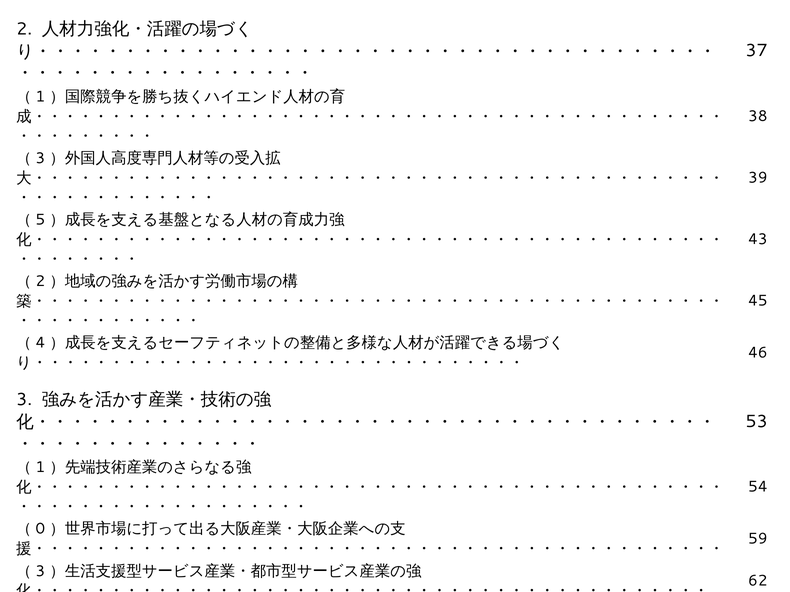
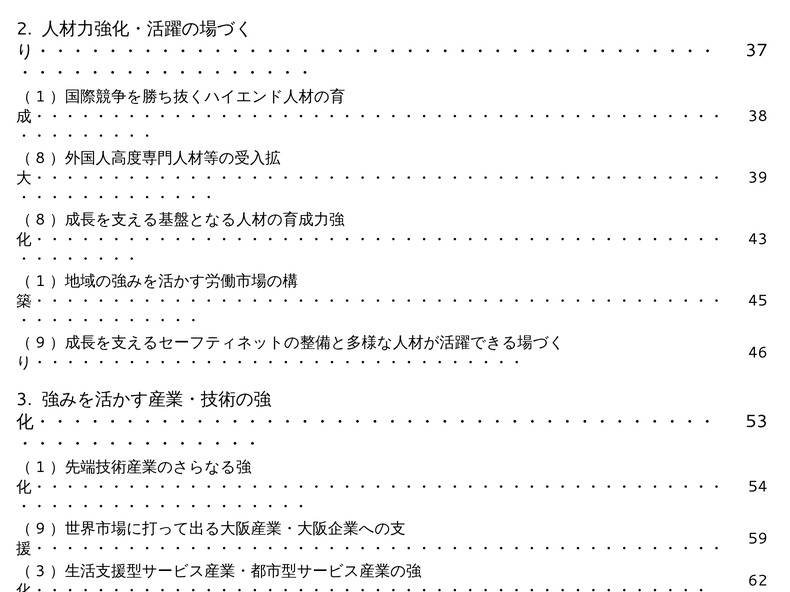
3: 3 -> 8 (40, 158)
5: 5 -> 8 (40, 220)
2: 2 -> 1 (40, 281)
4: 4 -> 9 (40, 343)
0: 0 -> 9 (40, 529)
